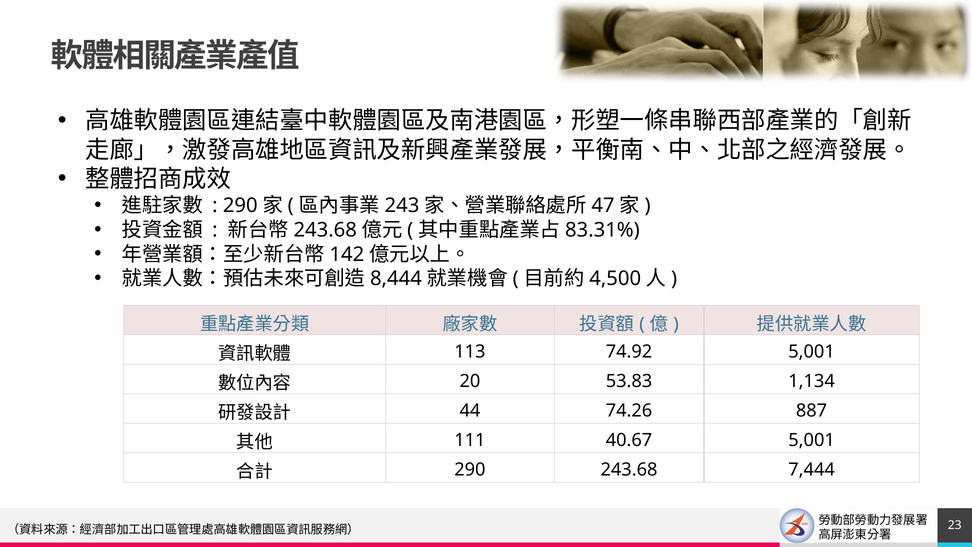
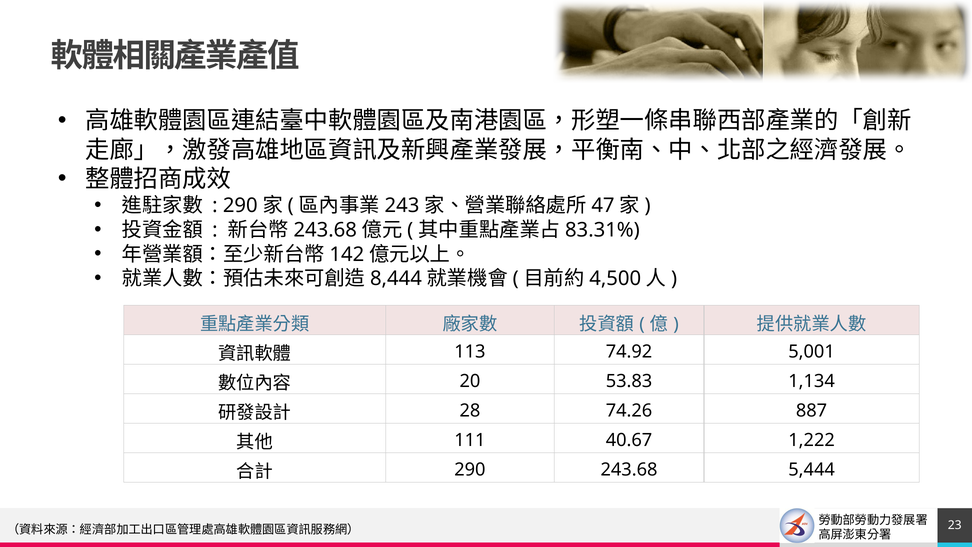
44: 44 -> 28 (470, 411)
40.67 5,001: 5,001 -> 1,222 (812, 440)
7,444: 7,444 -> 5,444 (812, 470)
